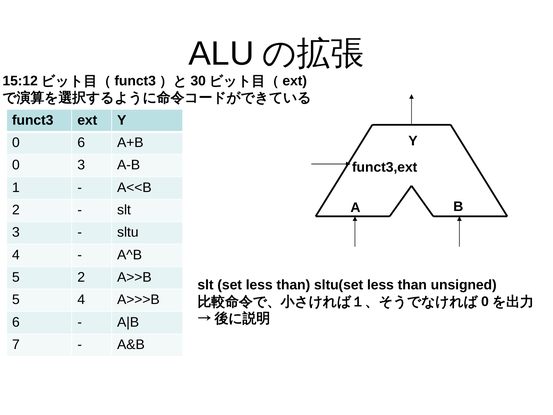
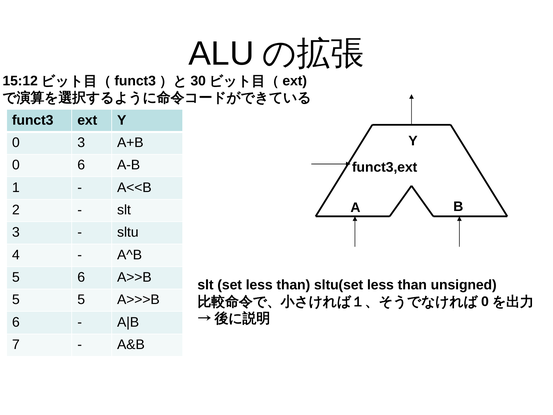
0 6: 6 -> 3 (81, 143)
0 3: 3 -> 6 (81, 165)
5 2: 2 -> 6 (81, 277)
5 4: 4 -> 5 (81, 300)
